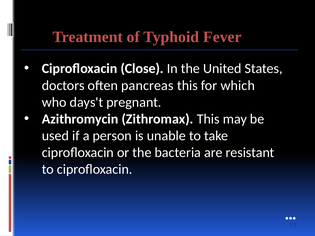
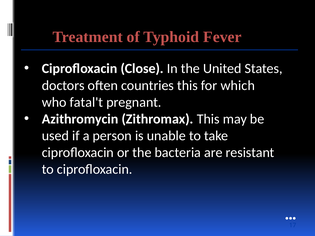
pancreas: pancreas -> countries (147, 85)
days't: days't -> fatal't (86, 102)
